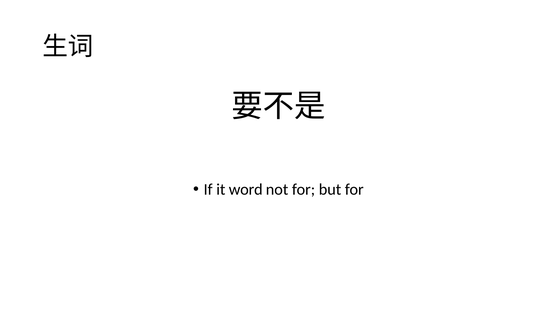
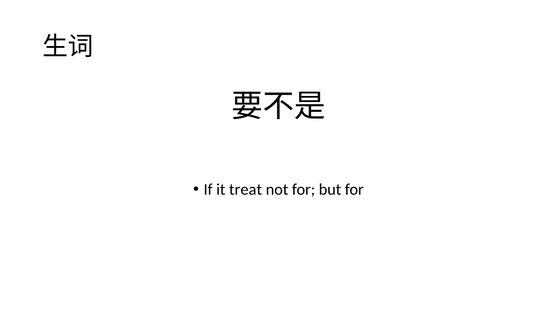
word: word -> treat (246, 190)
